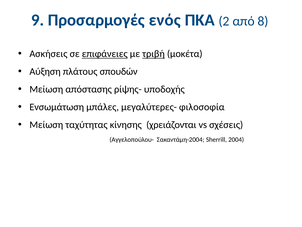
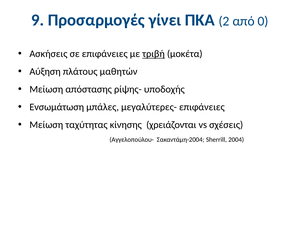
ενός: ενός -> γίνει (165, 20)
8: 8 -> 0 (263, 21)
επιφάνειες underline: present -> none (105, 54)
σπουδών: σπουδών -> μαθητών (119, 71)
μεγαλύτερες- φιλοσοφία: φιλοσοφία -> επιφάνειες (202, 107)
